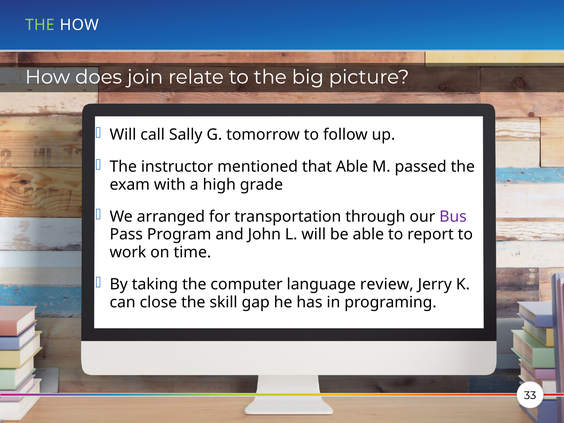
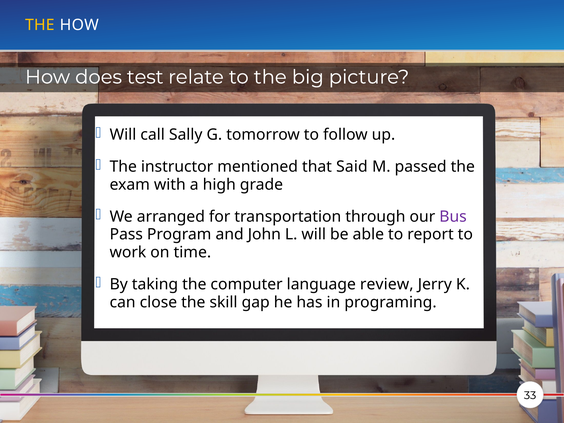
THE colour: light green -> yellow (40, 25)
join: join -> test (145, 77)
that Able: Able -> Said (352, 167)
